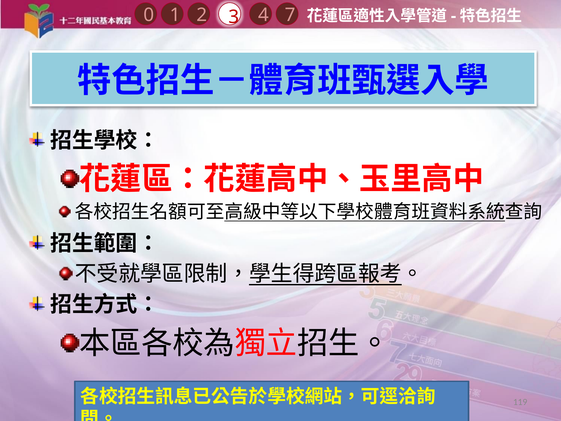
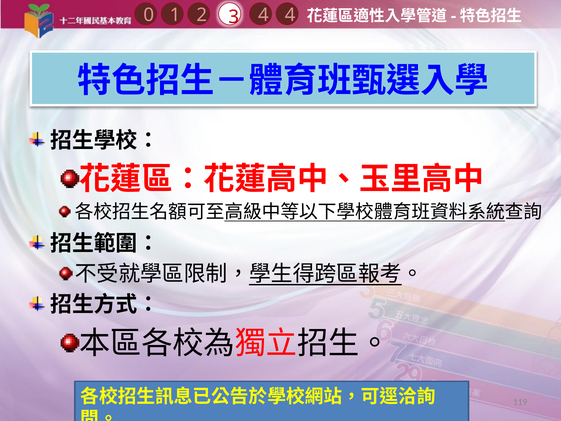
4 7: 7 -> 4 (290, 15)
